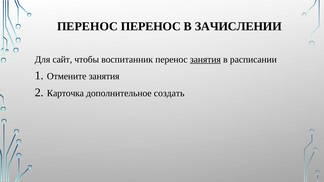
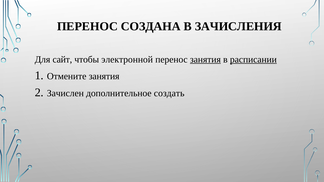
ПЕРЕНОС ПЕРЕНОС: ПЕРЕНОС -> СОЗДАНА (151, 26)
ЗАЧИСЛЕНИИ: ЗАЧИСЛЕНИИ -> ЗАЧИСЛЕНИЯ (238, 26)
воспитанник: воспитанник -> электронной (127, 59)
расписании underline: none -> present (253, 59)
Карточка: Карточка -> Зачислен (65, 93)
